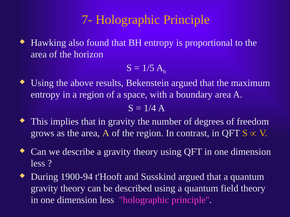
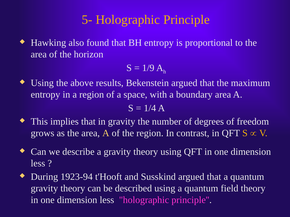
7-: 7- -> 5- (87, 20)
1/5: 1/5 -> 1/9 (148, 68)
1900-94: 1900-94 -> 1923-94 (77, 177)
